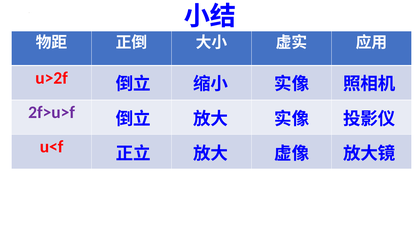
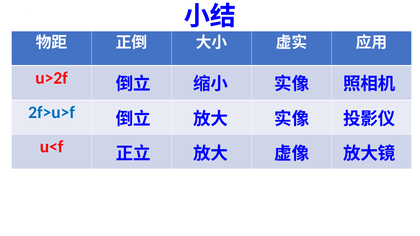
2f>u>f colour: purple -> blue (52, 113)
